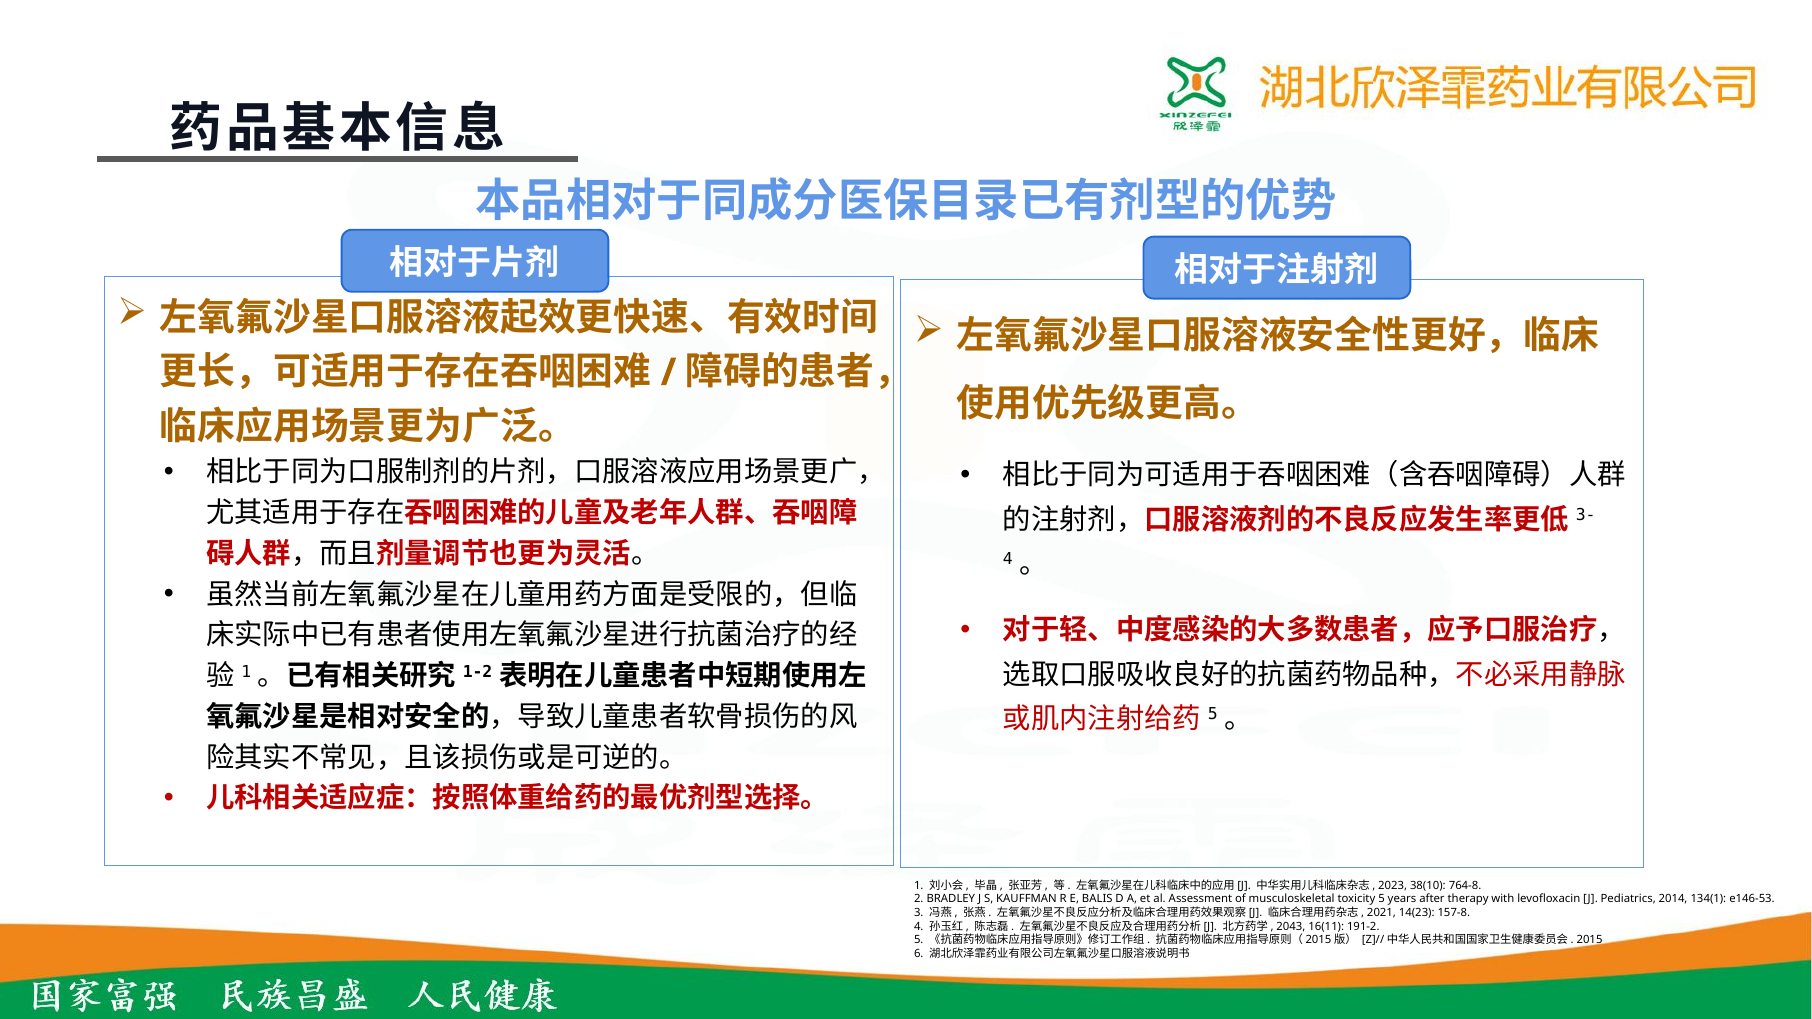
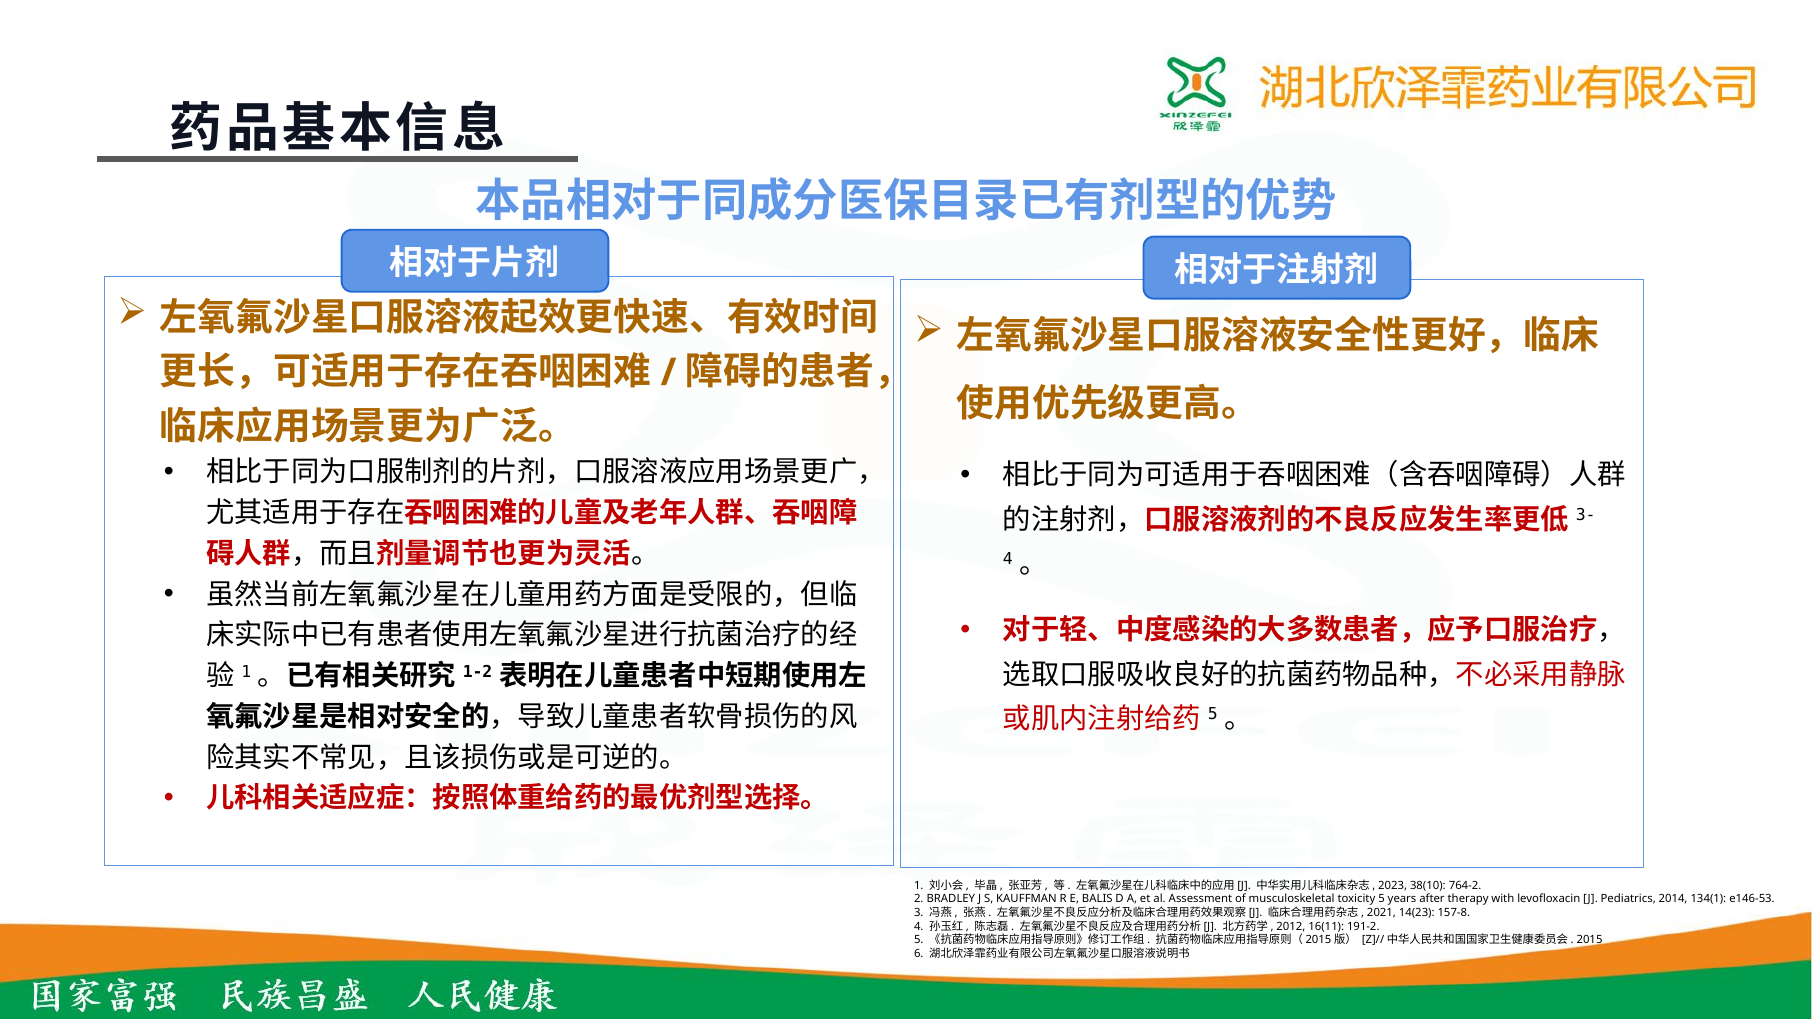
764-8: 764-8 -> 764-2 (1465, 886)
2043: 2043 -> 2012 (1291, 927)
